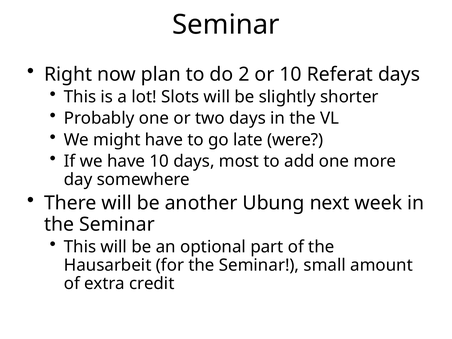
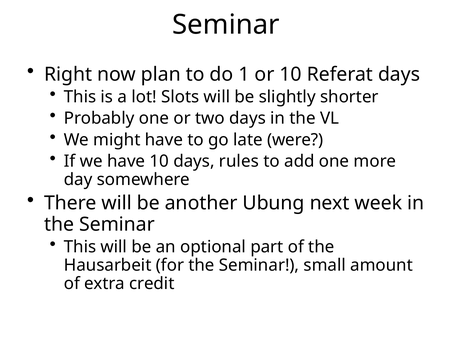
2: 2 -> 1 (244, 74)
most: most -> rules (239, 161)
